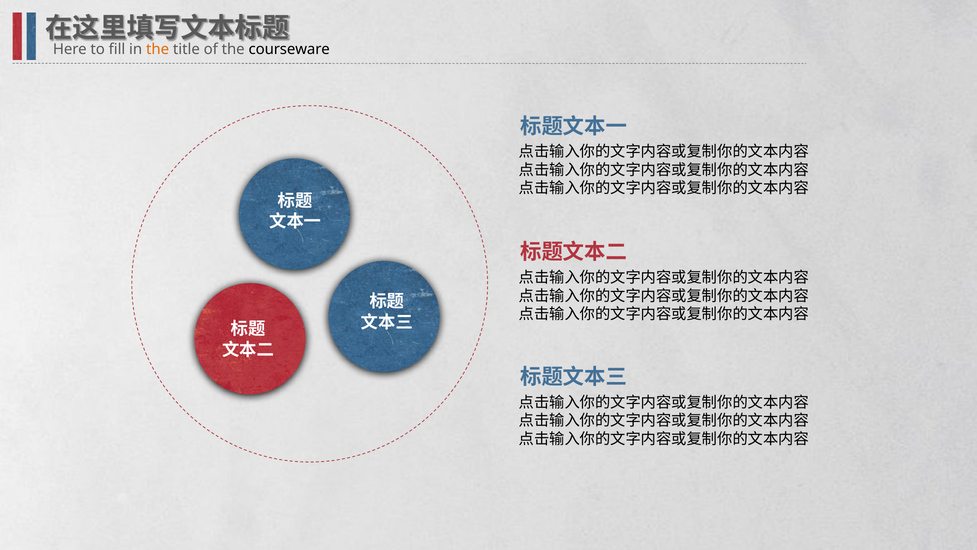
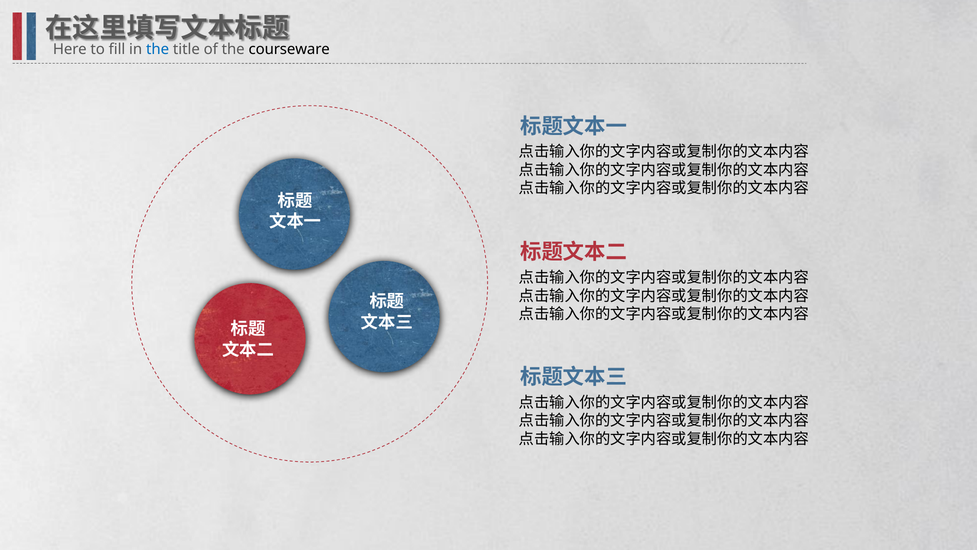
the colour: orange -> blue (158, 49)
